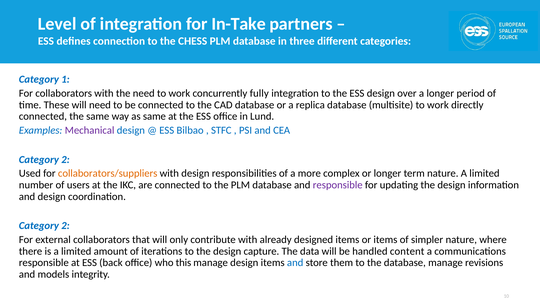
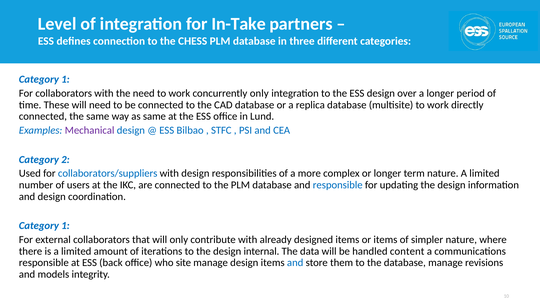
concurrently fully: fully -> only (259, 94)
collaborators/suppliers colour: orange -> blue (108, 174)
responsible colour: purple -> blue (338, 185)
2: 2 -> 1 (65, 226)
capture: capture -> internal (261, 252)
this: this -> site (183, 263)
